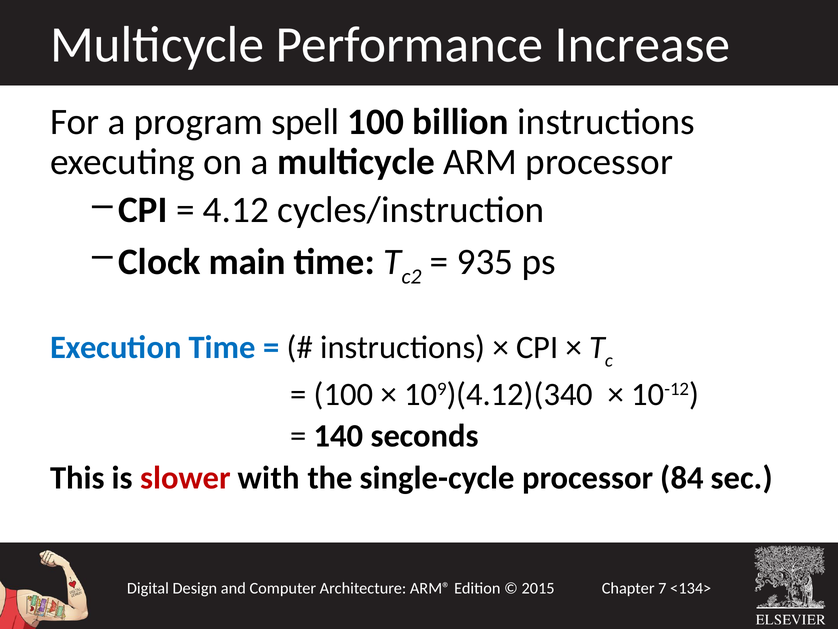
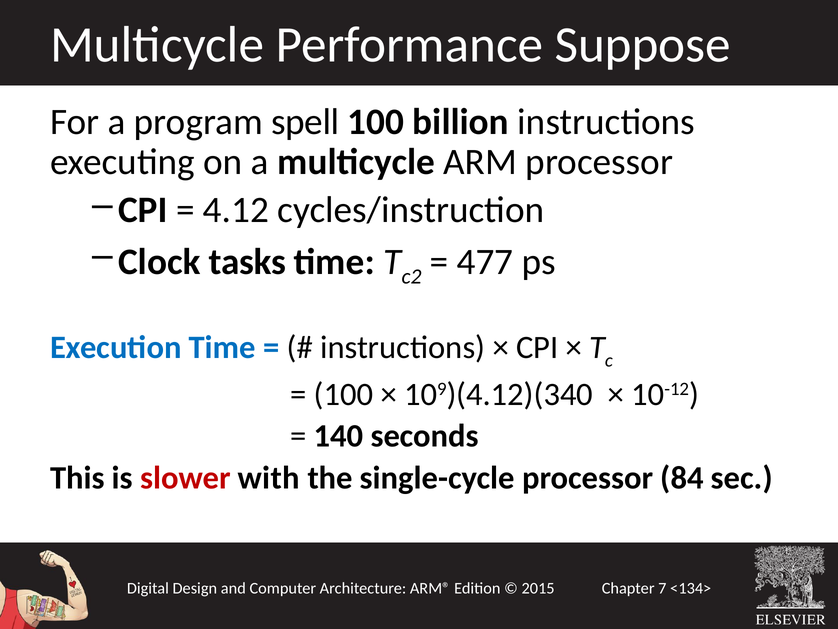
Increase: Increase -> Suppose (643, 45)
main: main -> tasks (247, 262)
935: 935 -> 477 (485, 262)
